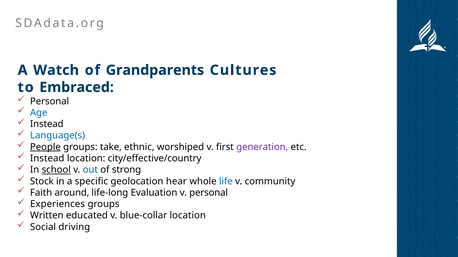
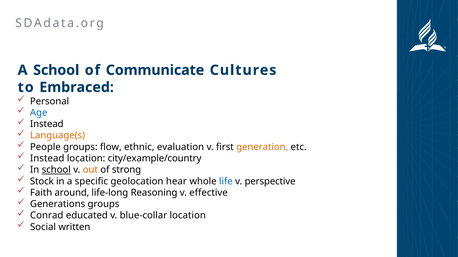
A Watch: Watch -> School (56, 70)
Grandparents: Grandparents -> Communicate (155, 70)
Language(s colour: blue -> orange (58, 136)
People underline: present -> none (45, 147)
take: take -> flow (111, 147)
worshiped: worshiped -> evaluation (180, 147)
generation colour: purple -> orange (262, 147)
city/effective/country: city/effective/country -> city/example/country (155, 159)
out colour: blue -> orange (90, 170)
community: community -> perspective (270, 182)
Evaluation: Evaluation -> Reasoning (154, 193)
v personal: personal -> effective (209, 193)
Experiences: Experiences -> Generations (58, 205)
Written: Written -> Conrad (47, 216)
driving: driving -> written (74, 227)
